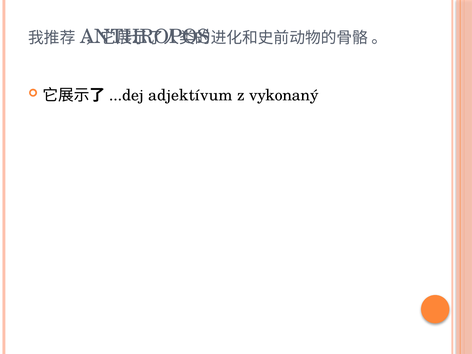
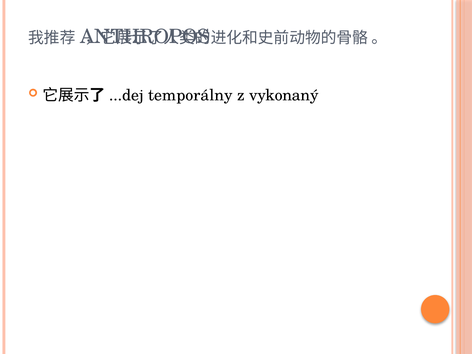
adjektívum: adjektívum -> temporálny (190, 95)
